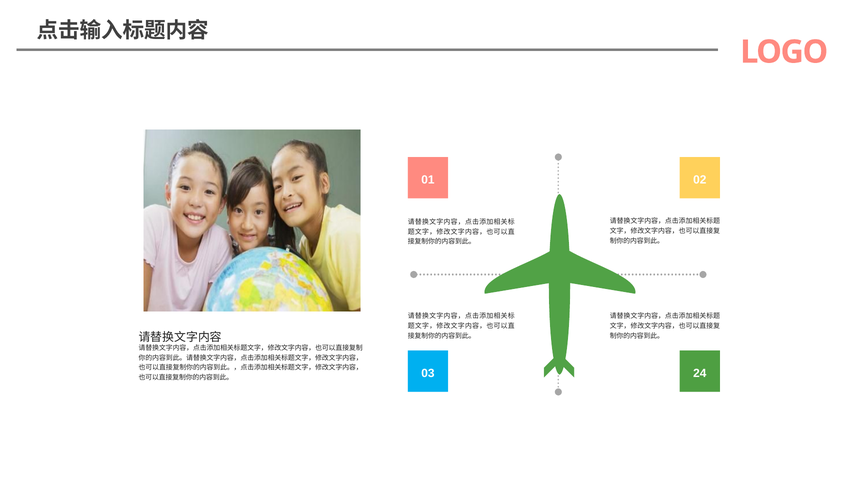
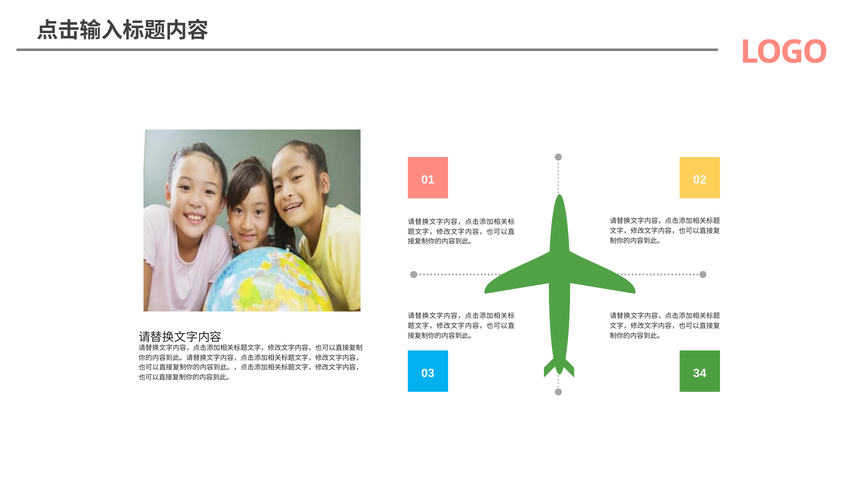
24: 24 -> 34 (700, 373)
